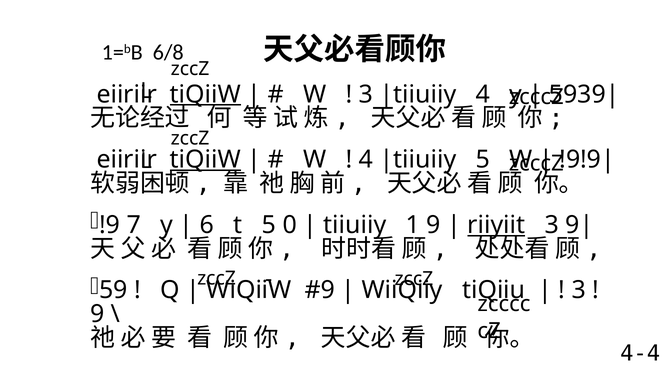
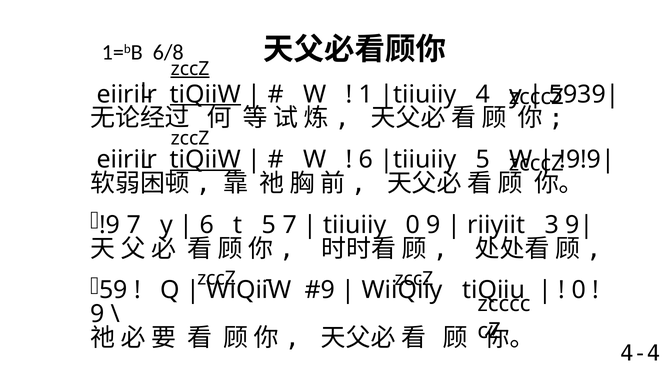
zccZ underline: none -> present (190, 69)
3: 3 -> 1 (366, 94)
4: 4 -> 6 (366, 160)
5 0: 0 -> 7 (290, 225)
tiiuiiy 1: 1 -> 0 (413, 225)
riiyiit underline: present -> none (496, 225)
3: 3 -> 0 (579, 290)
